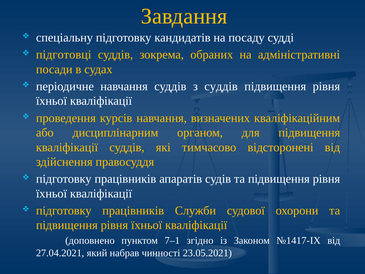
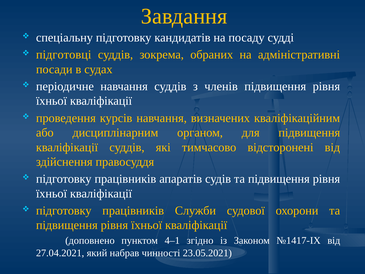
з суддів: суддів -> членів (221, 86)
7–1: 7–1 -> 4–1 (172, 240)
